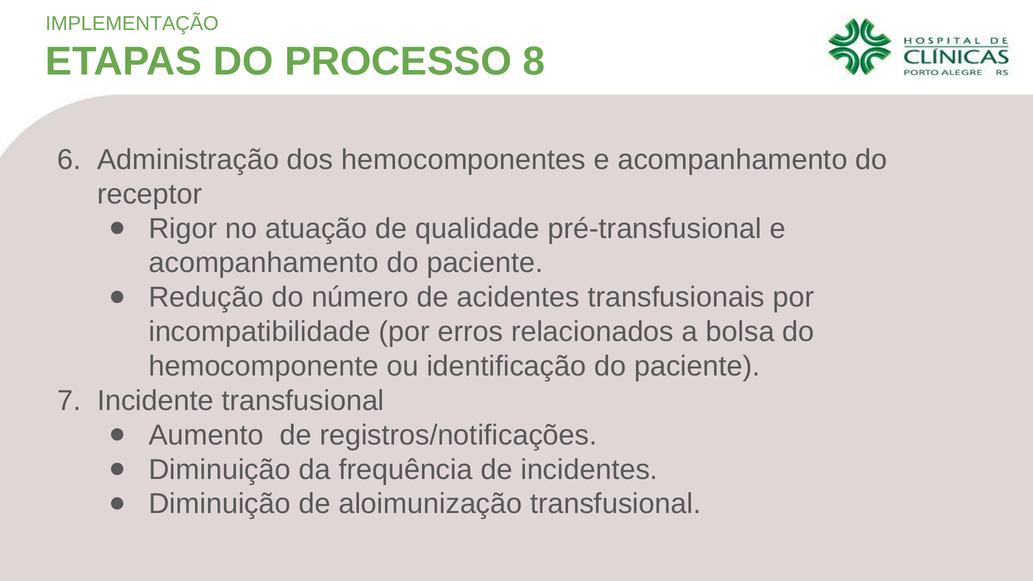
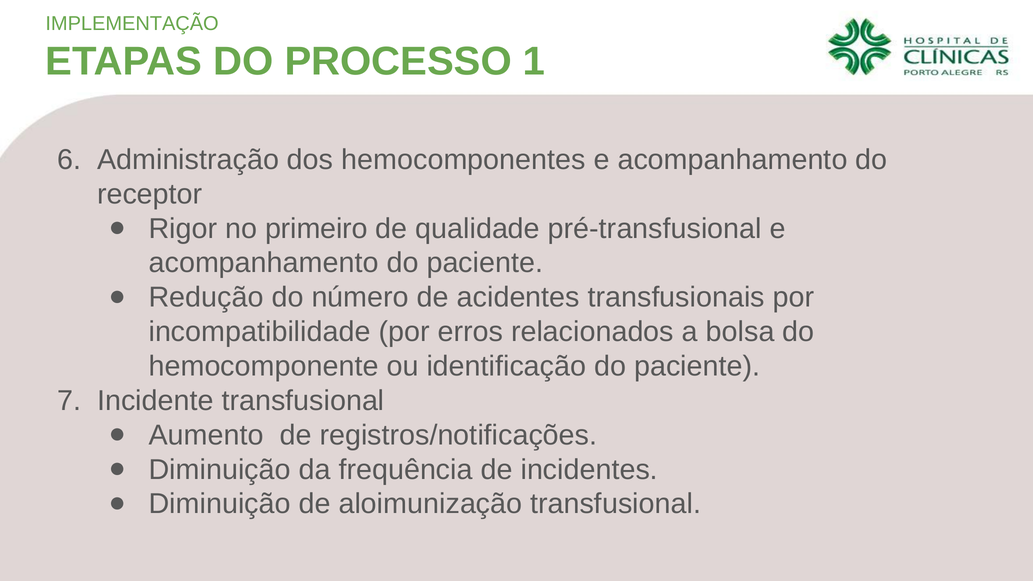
8: 8 -> 1 (534, 61)
atuação: atuação -> primeiro (316, 229)
